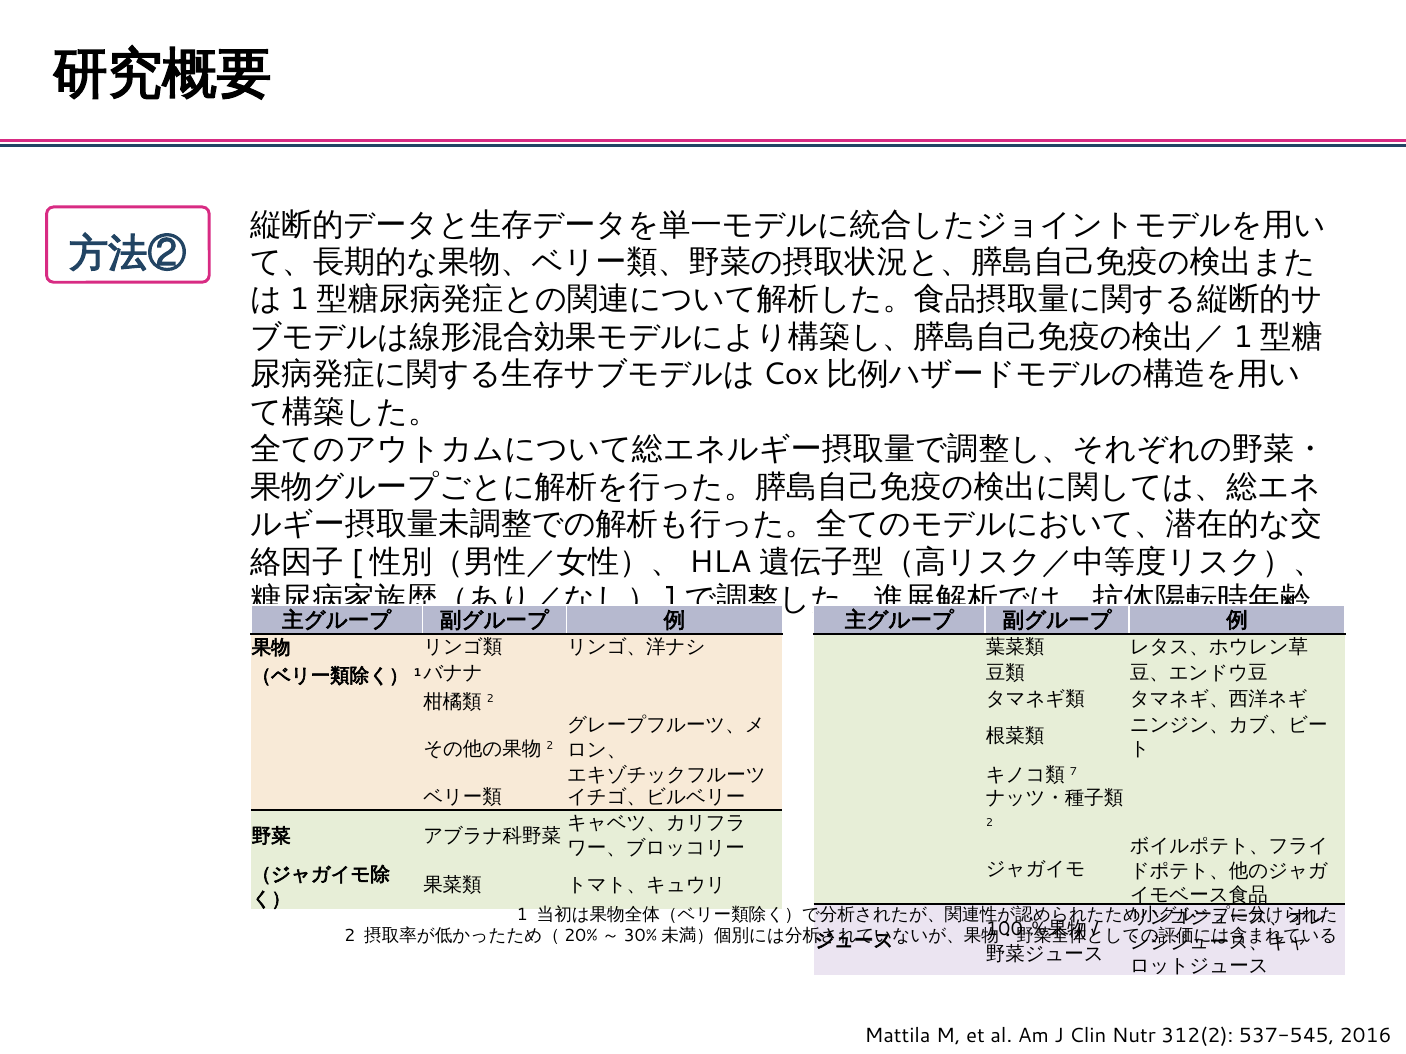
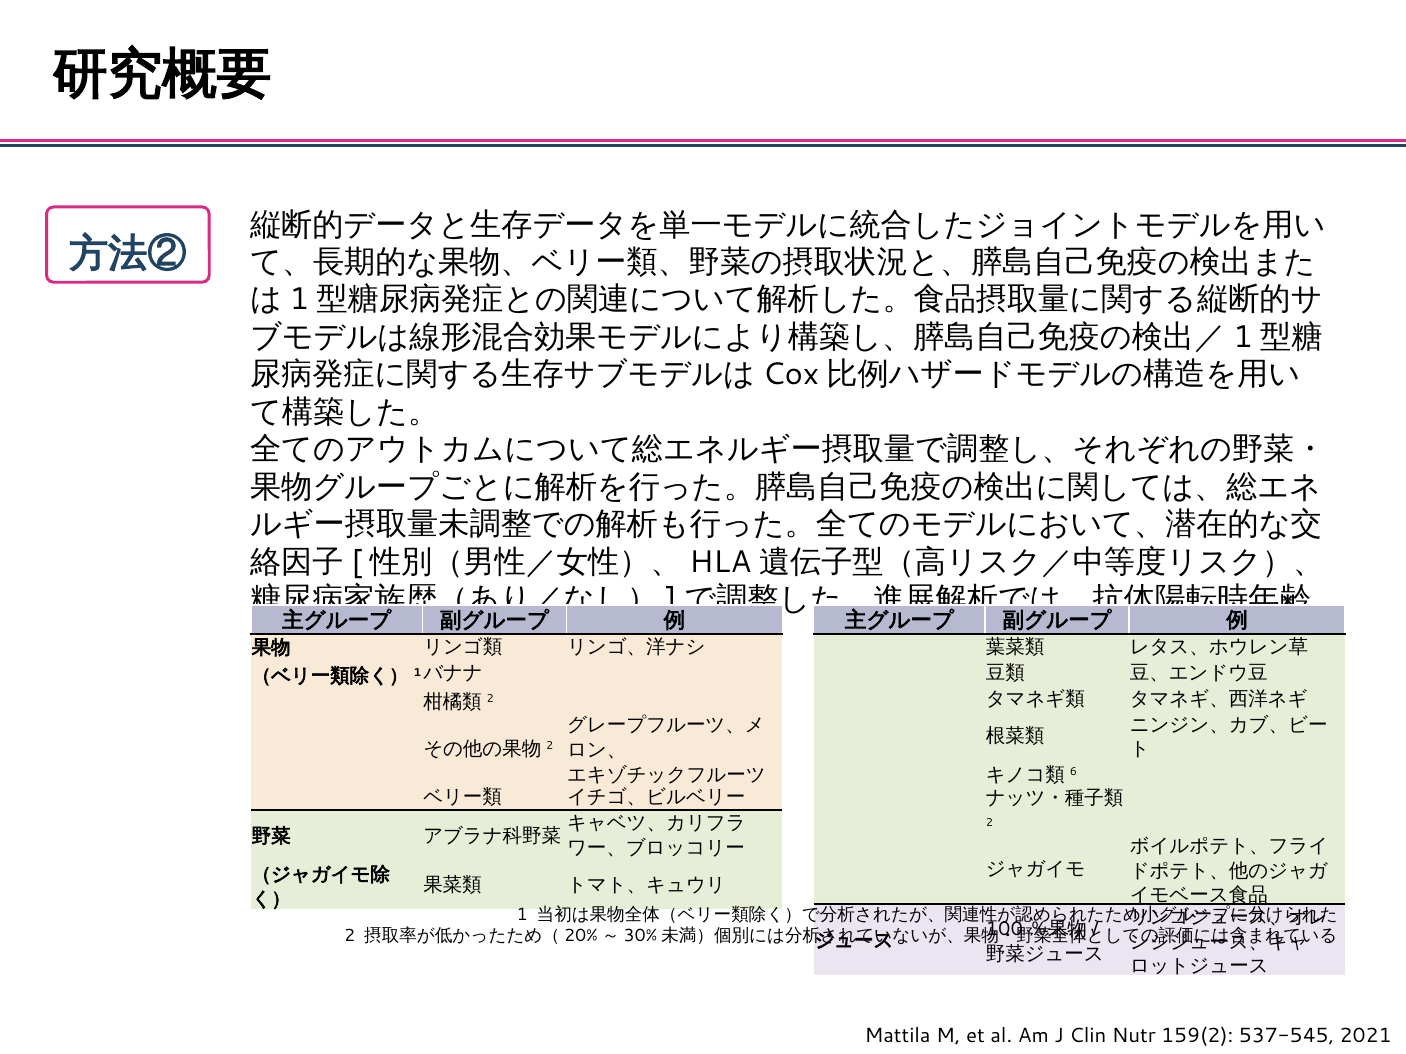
7: 7 -> 6 (1074, 772)
312(2: 312(2 -> 159(2 (1197, 1037)
2016: 2016 -> 2021 (1366, 1037)
